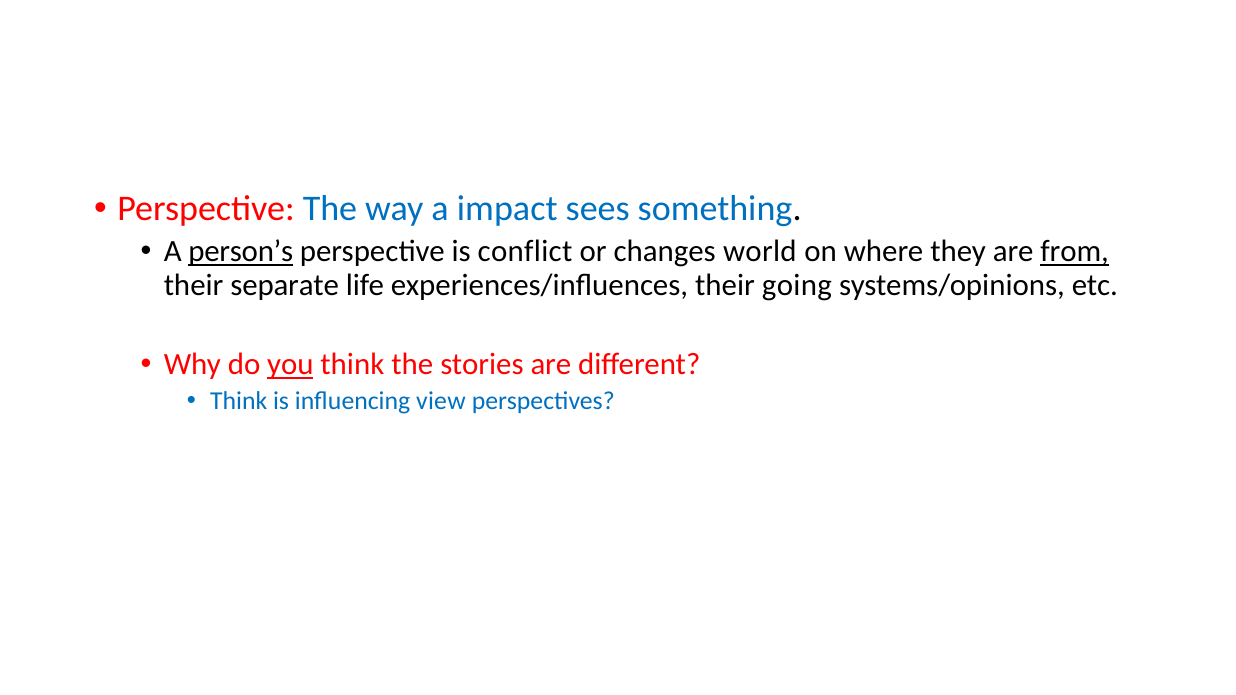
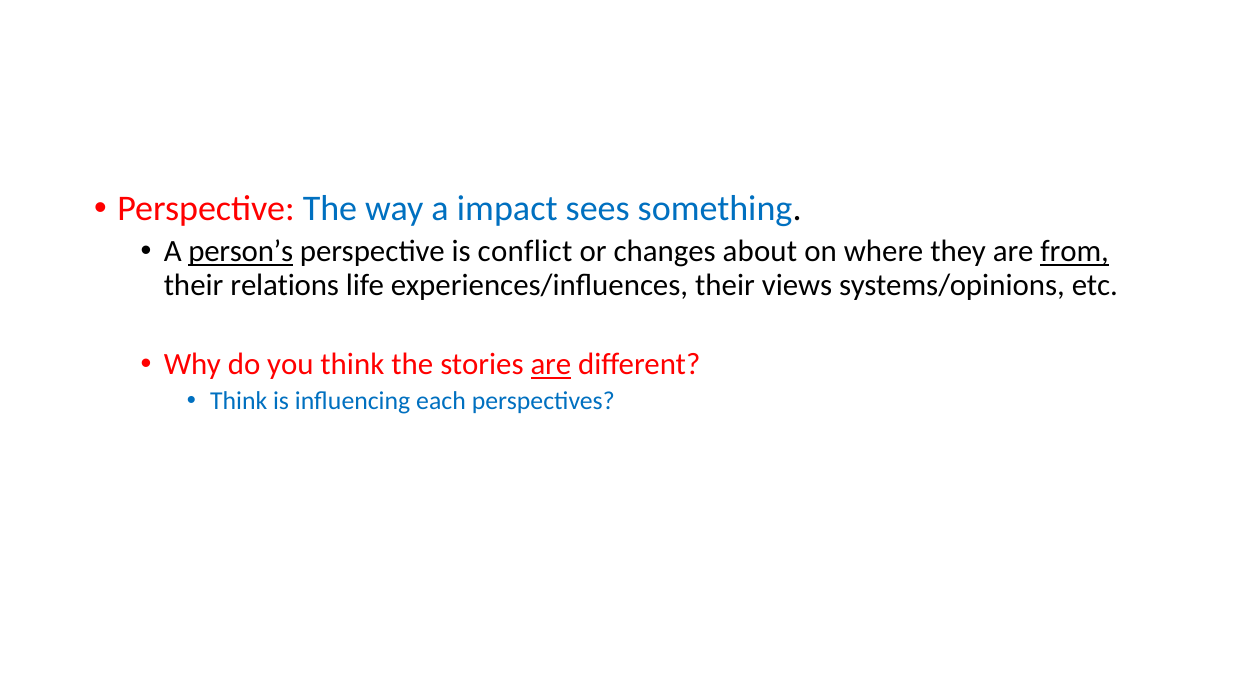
world: world -> about (760, 252)
separate: separate -> relations (285, 285)
going: going -> views (797, 285)
you underline: present -> none (290, 365)
are underline: none -> present (551, 365)
view: view -> each (441, 402)
